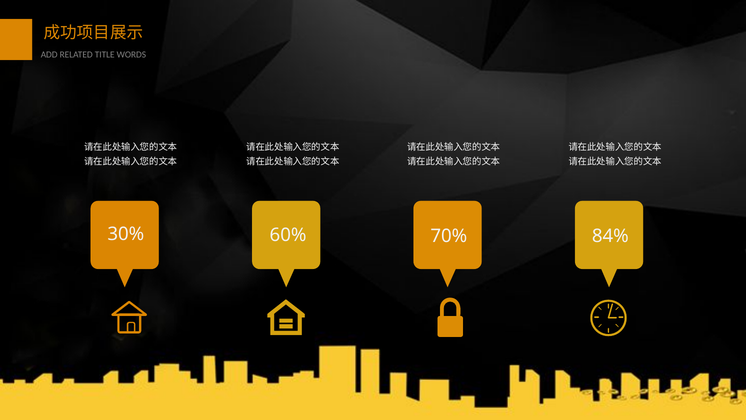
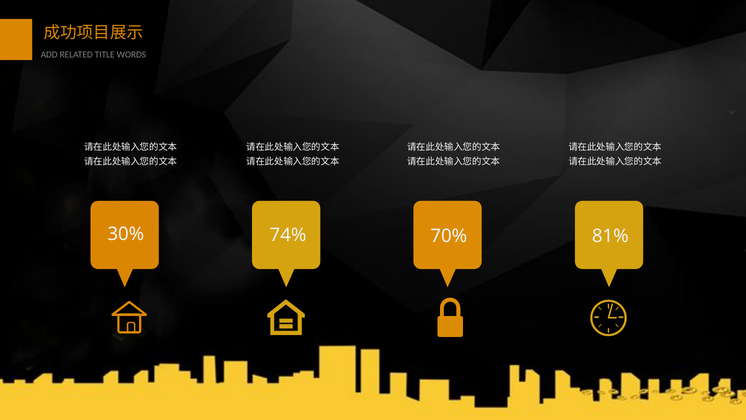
60%: 60% -> 74% (288, 235)
84%: 84% -> 81% (610, 236)
